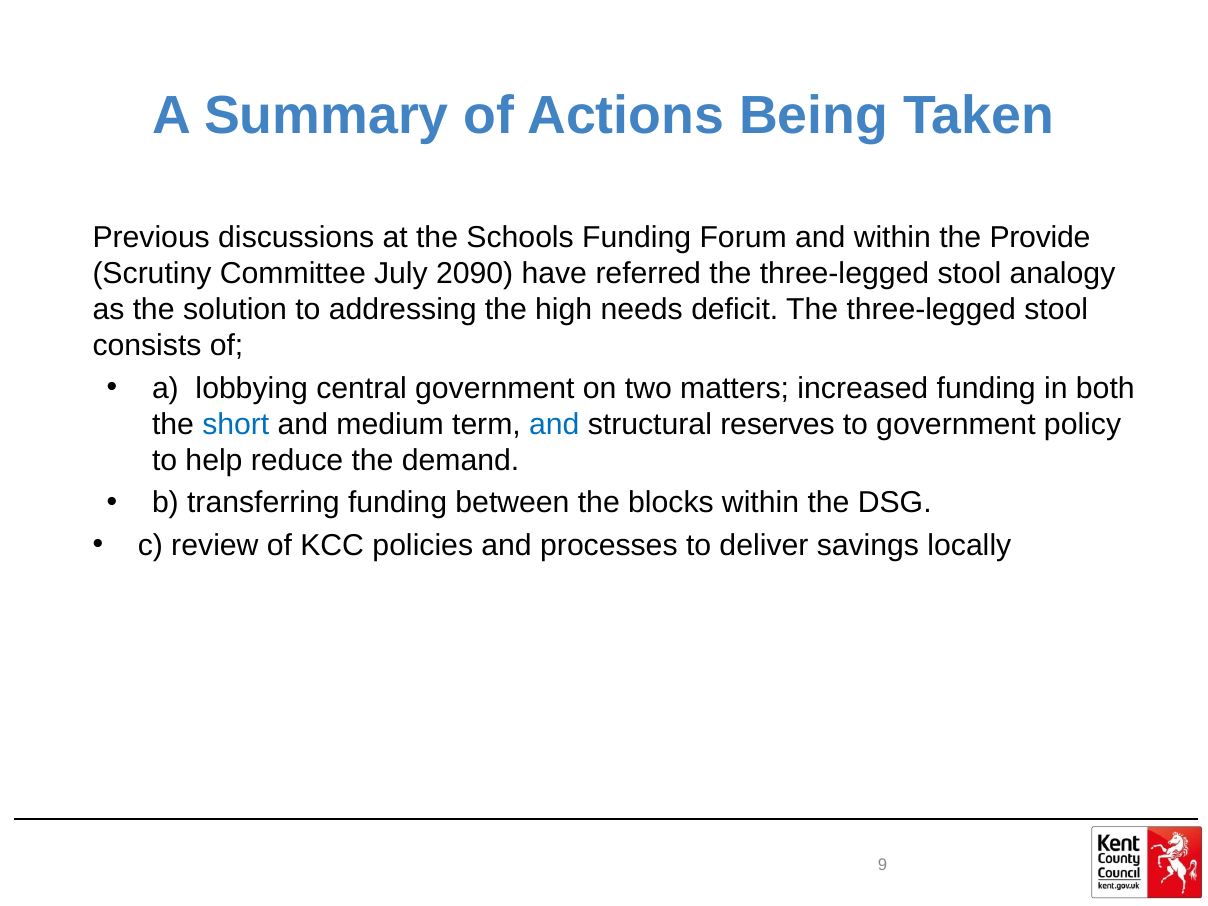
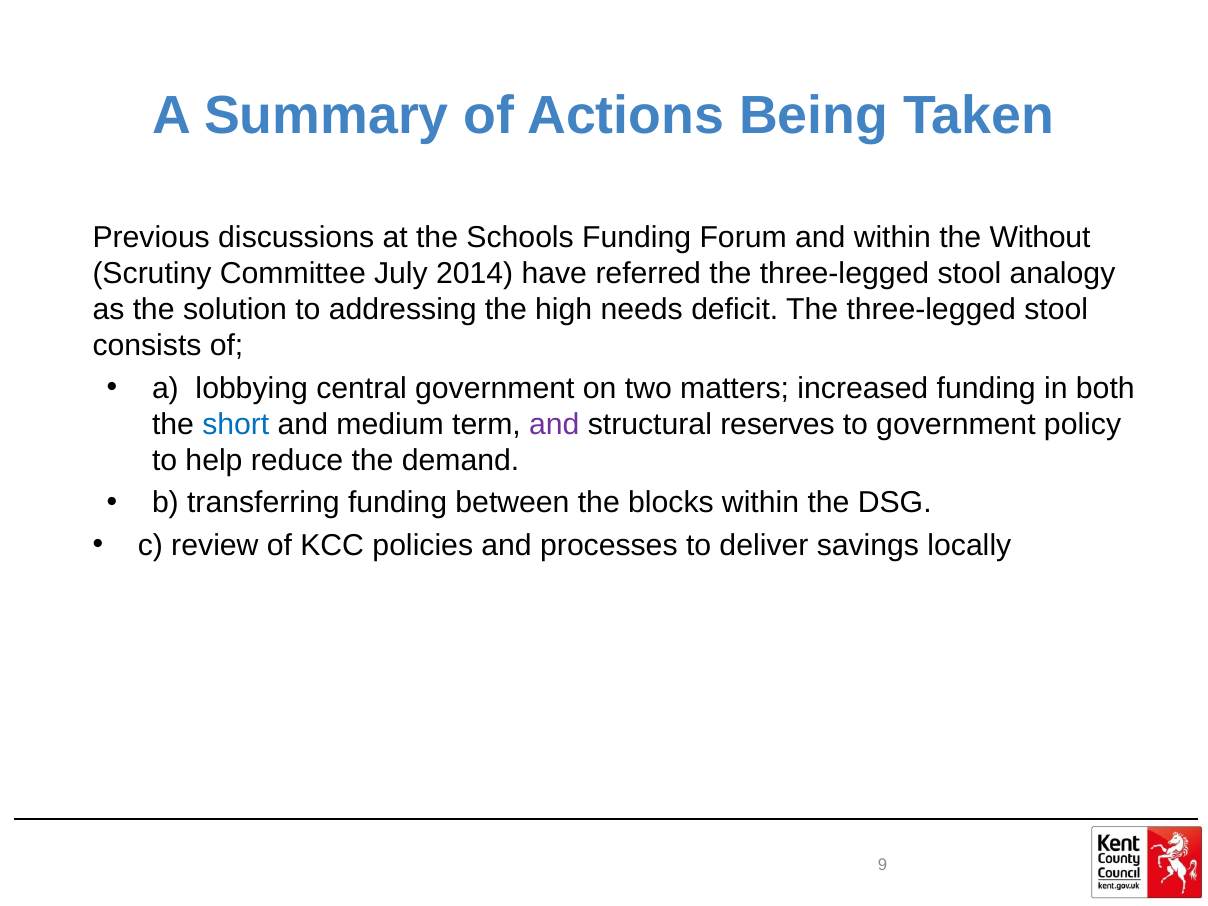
Provide: Provide -> Without (1040, 237)
2090: 2090 -> 2014 (475, 273)
and colour: blue -> purple (554, 424)
